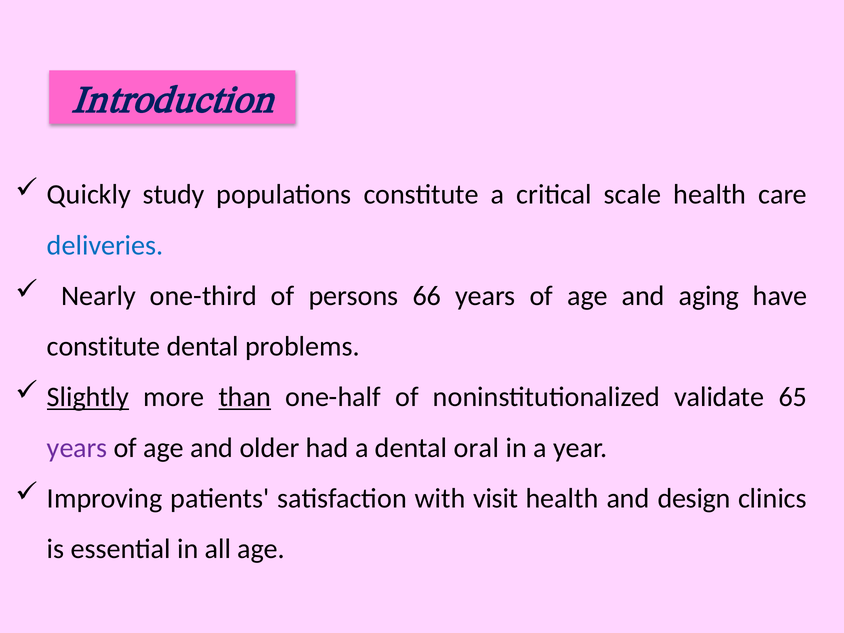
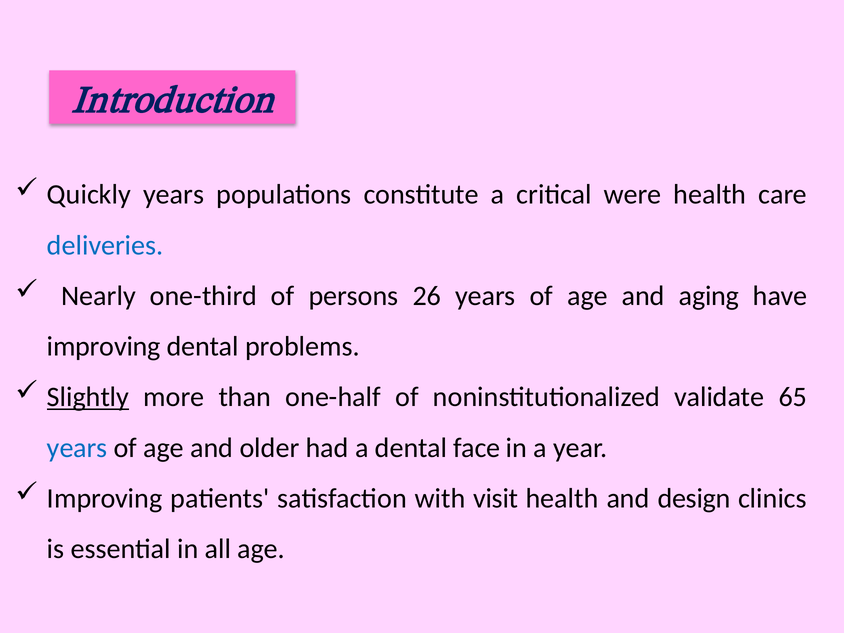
Quickly study: study -> years (174, 195)
scale: scale -> were (633, 195)
66: 66 -> 26 (427, 296)
constitute: constitute -> improving (104, 347)
than underline: present -> none (245, 397)
years colour: purple -> blue (77, 448)
oral: oral -> face (477, 448)
